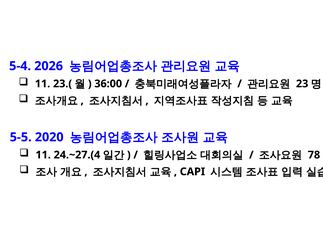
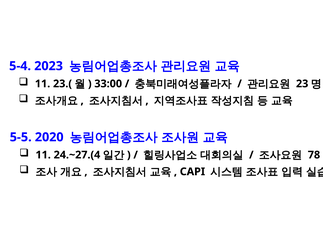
2026: 2026 -> 2023 (49, 66)
36:00: 36:00 -> 33:00 (108, 84)
